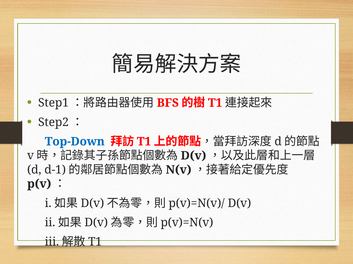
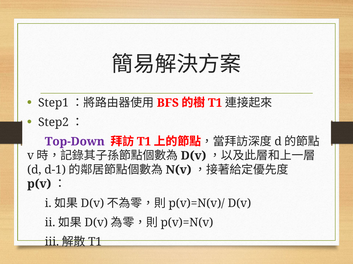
Top-Down colour: blue -> purple (75, 142)
